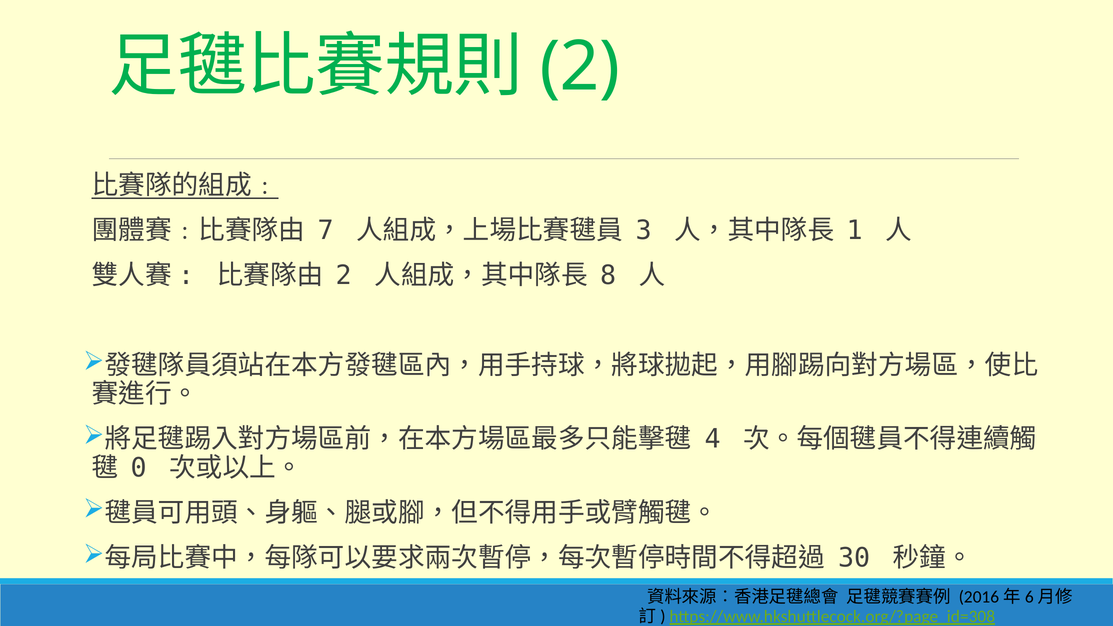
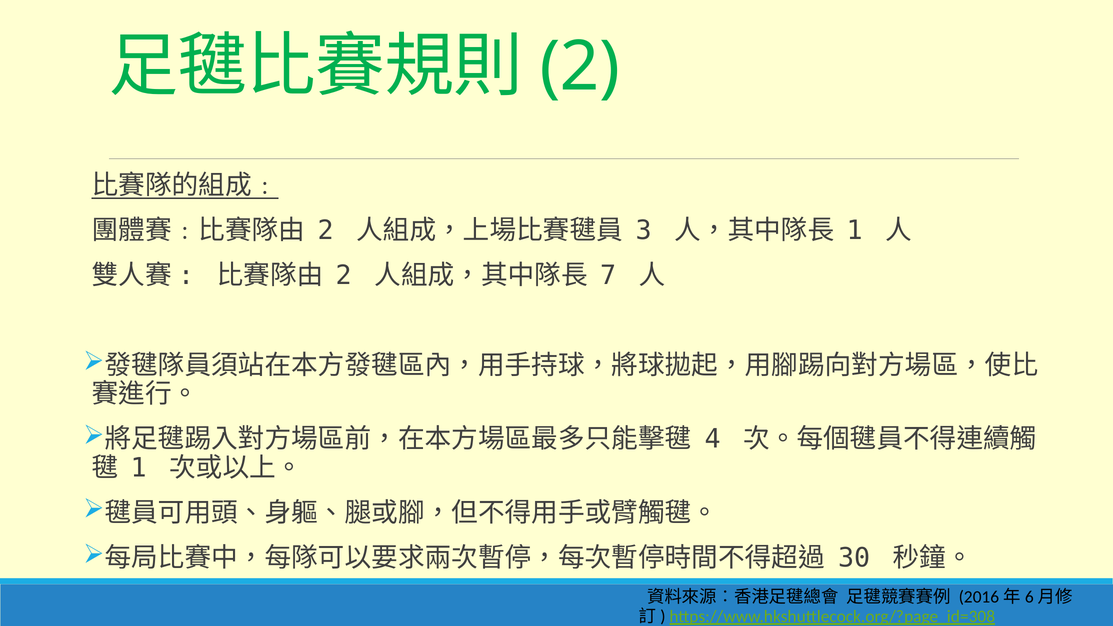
7: 7 -> 2 (326, 230)
8: 8 -> 7 (608, 275)
0: 0 -> 1 (139, 468)
